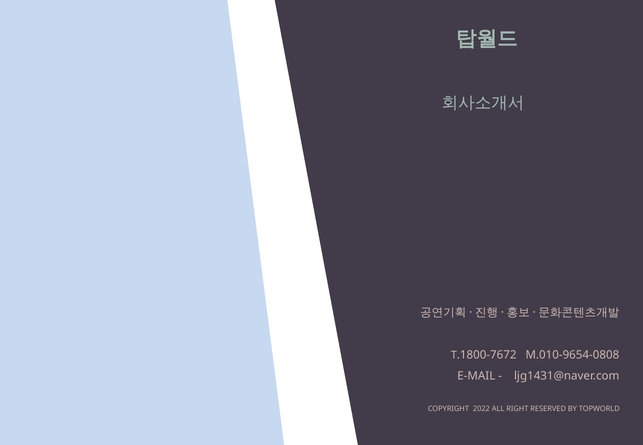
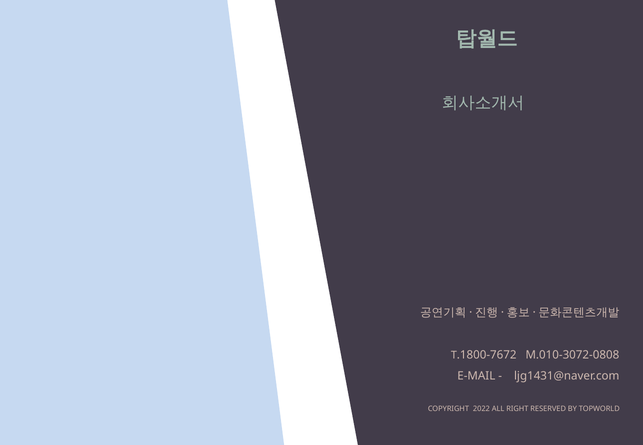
M.010-9654-0808: M.010-9654-0808 -> M.010-3072-0808 (572, 355)
